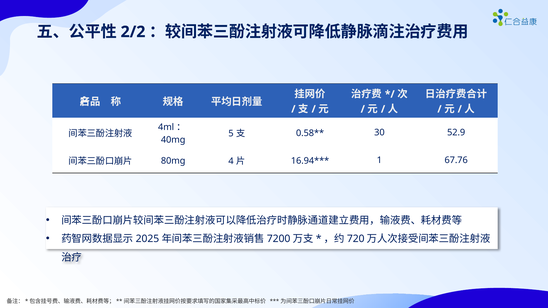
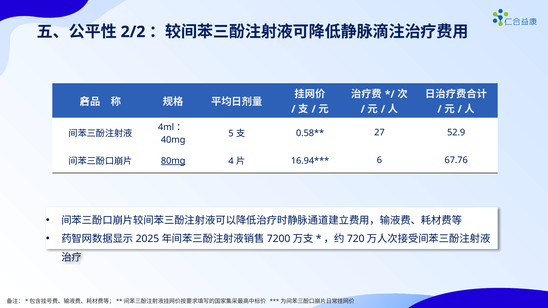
30: 30 -> 27 (379, 132)
80mg underline: none -> present (173, 161)
1: 1 -> 6 (379, 160)
